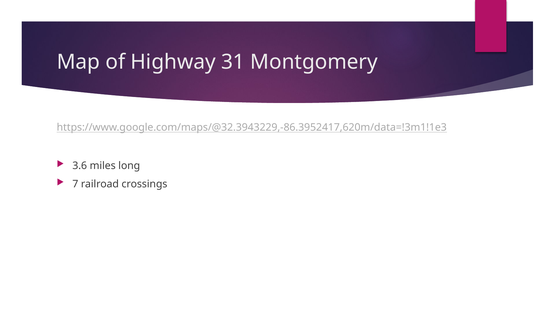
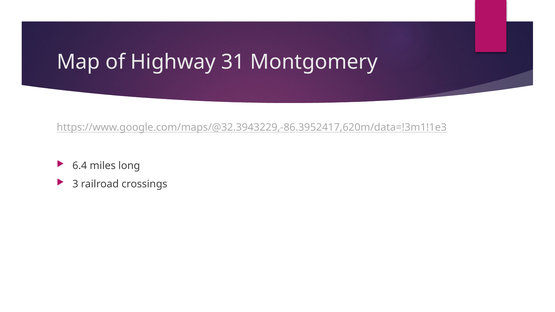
3.6: 3.6 -> 6.4 (80, 166)
7: 7 -> 3 (75, 184)
